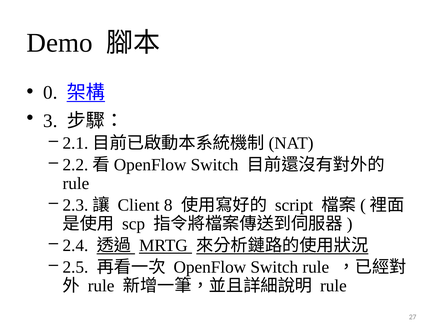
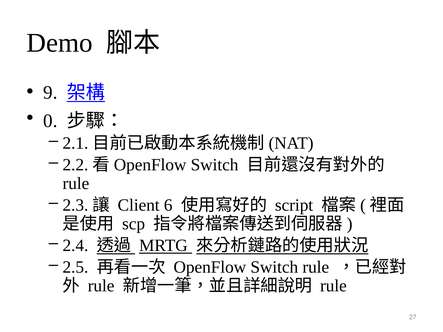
0: 0 -> 9 (50, 93)
3: 3 -> 0 (50, 121)
8: 8 -> 6 (168, 205)
